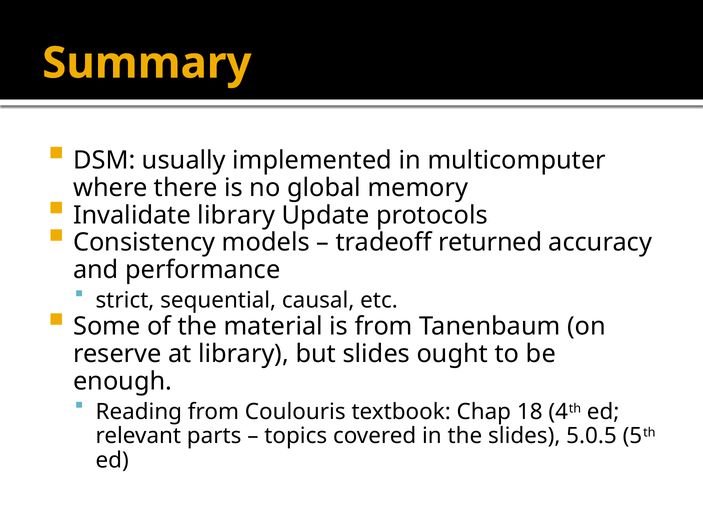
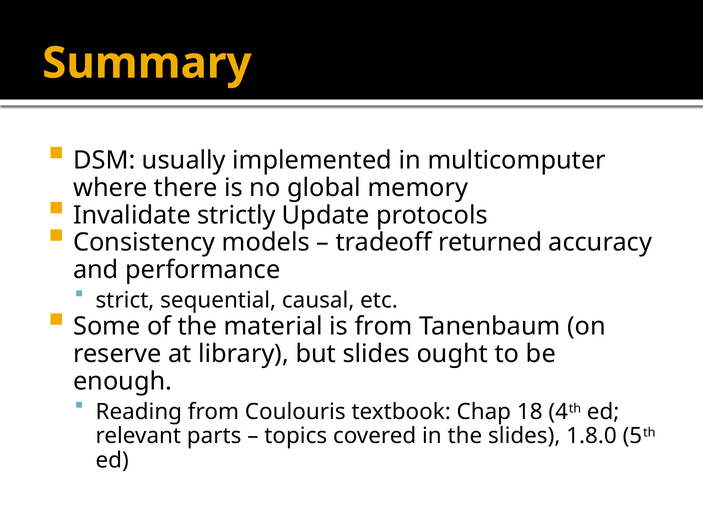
Invalidate library: library -> strictly (236, 215)
5.0.5: 5.0.5 -> 1.8.0 (591, 436)
